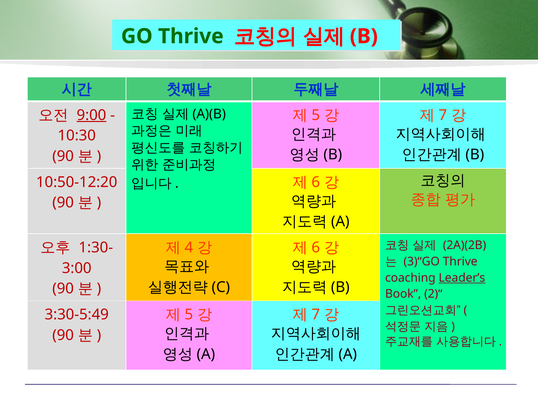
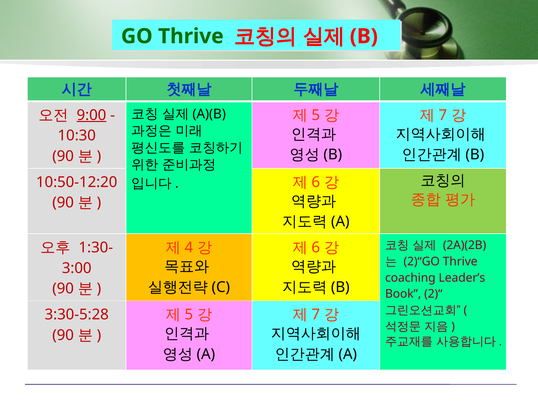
3)“GO: 3)“GO -> 2)“GO (422, 261)
Leader’s underline: present -> none (462, 277)
3:30-5:49: 3:30-5:49 -> 3:30-5:28 (77, 314)
